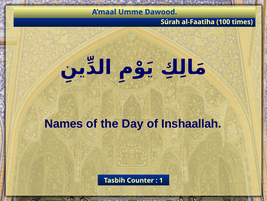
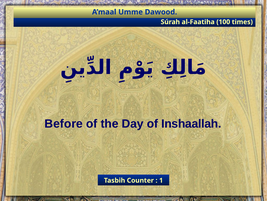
Names: Names -> Before (64, 123)
